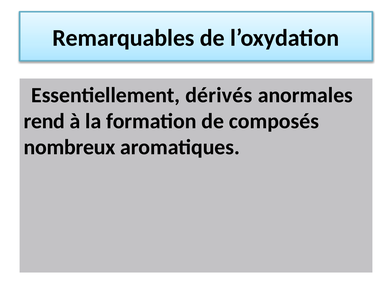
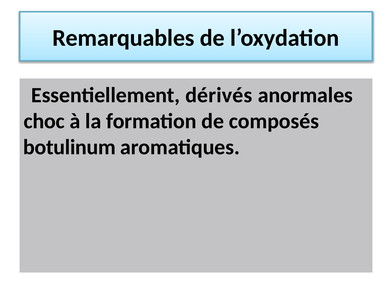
rend: rend -> choc (44, 121)
nombreux: nombreux -> botulinum (70, 147)
